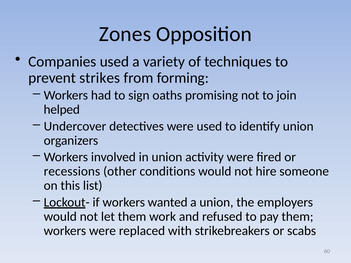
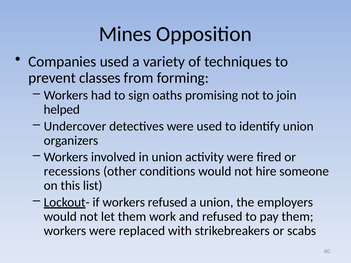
Zones: Zones -> Mines (125, 34)
strikes: strikes -> classes (100, 78)
workers wanted: wanted -> refused (168, 202)
